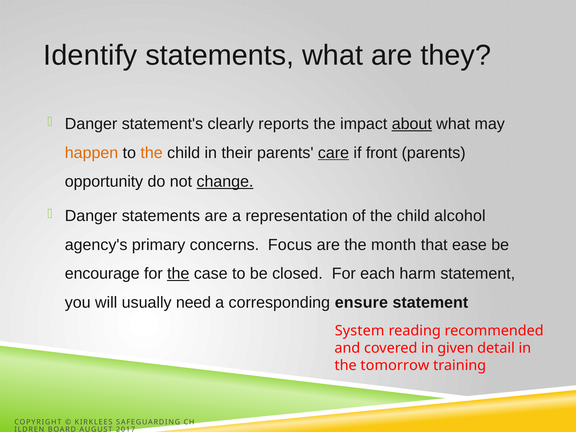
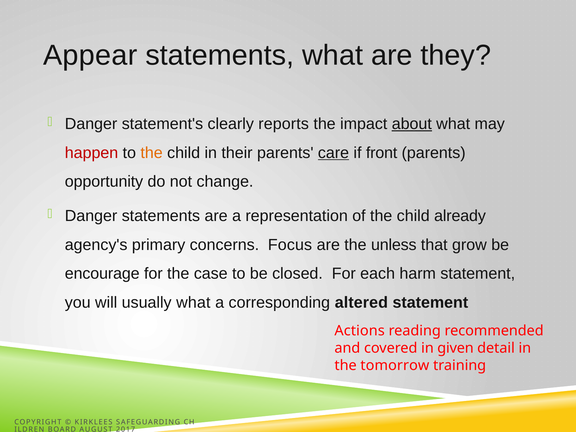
Identify: Identify -> Appear (90, 55)
happen colour: orange -> red (92, 153)
change underline: present -> none (225, 182)
alcohol: alcohol -> already (460, 216)
month: month -> unless (394, 245)
ease: ease -> grow (469, 245)
the underline: present -> none (178, 274)
usually need: need -> what (193, 302)
ensure: ensure -> altered (361, 302)
System: System -> Actions (360, 331)
